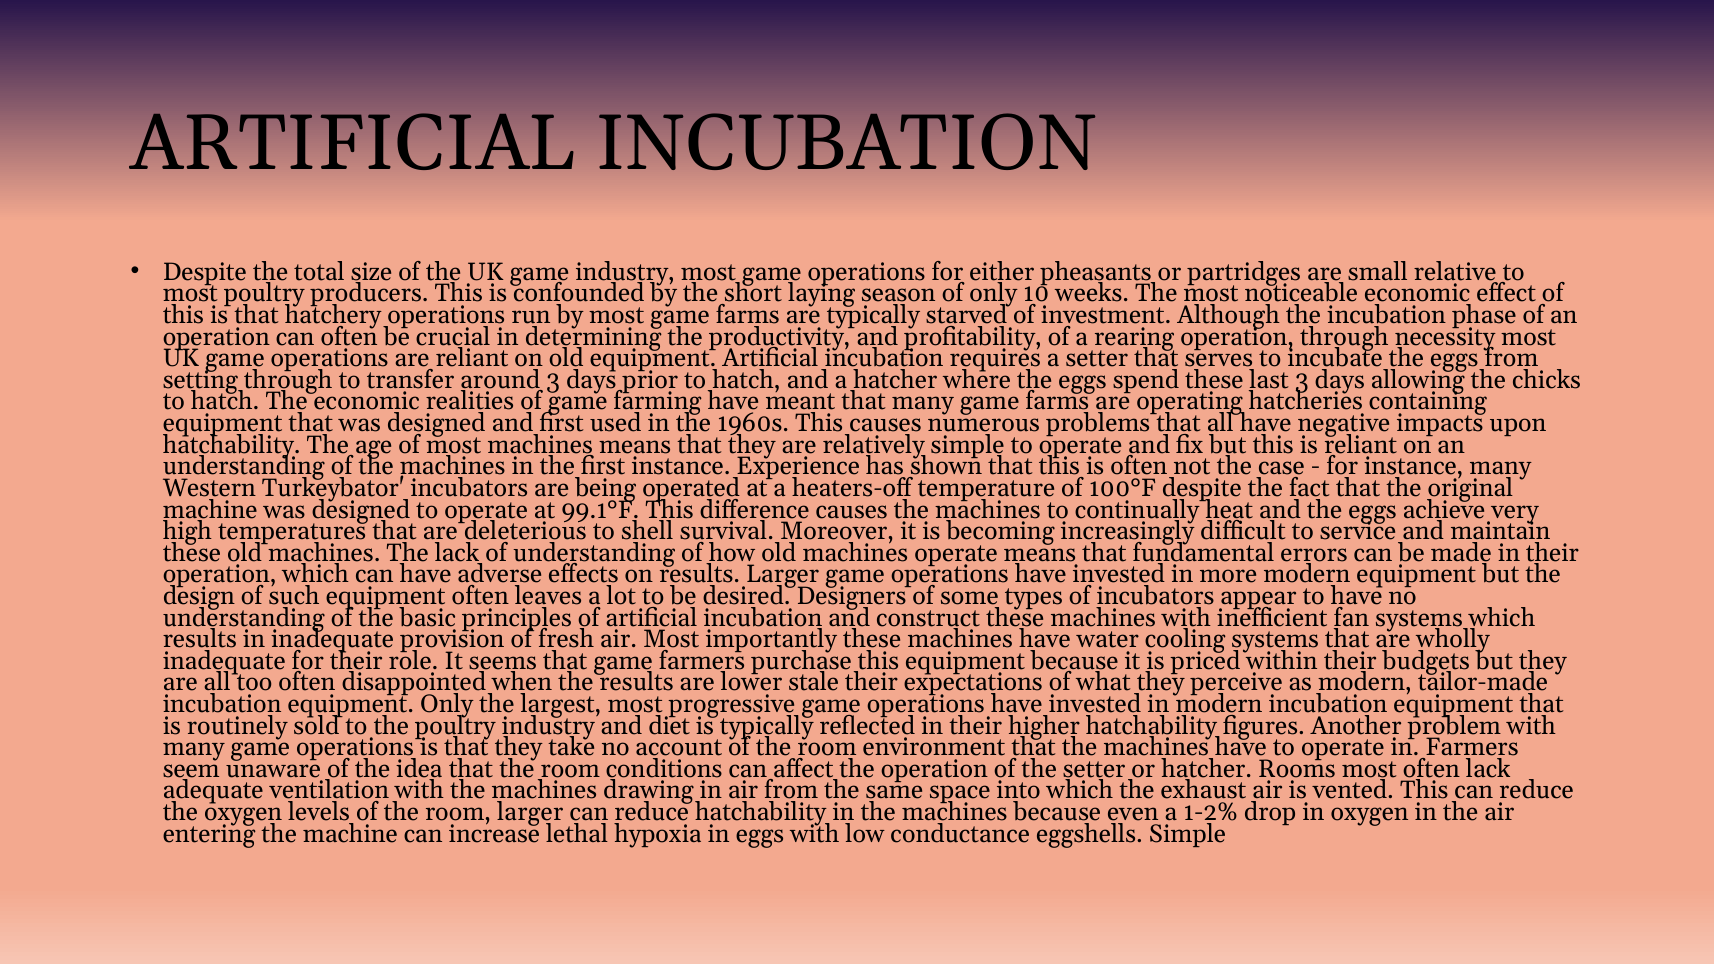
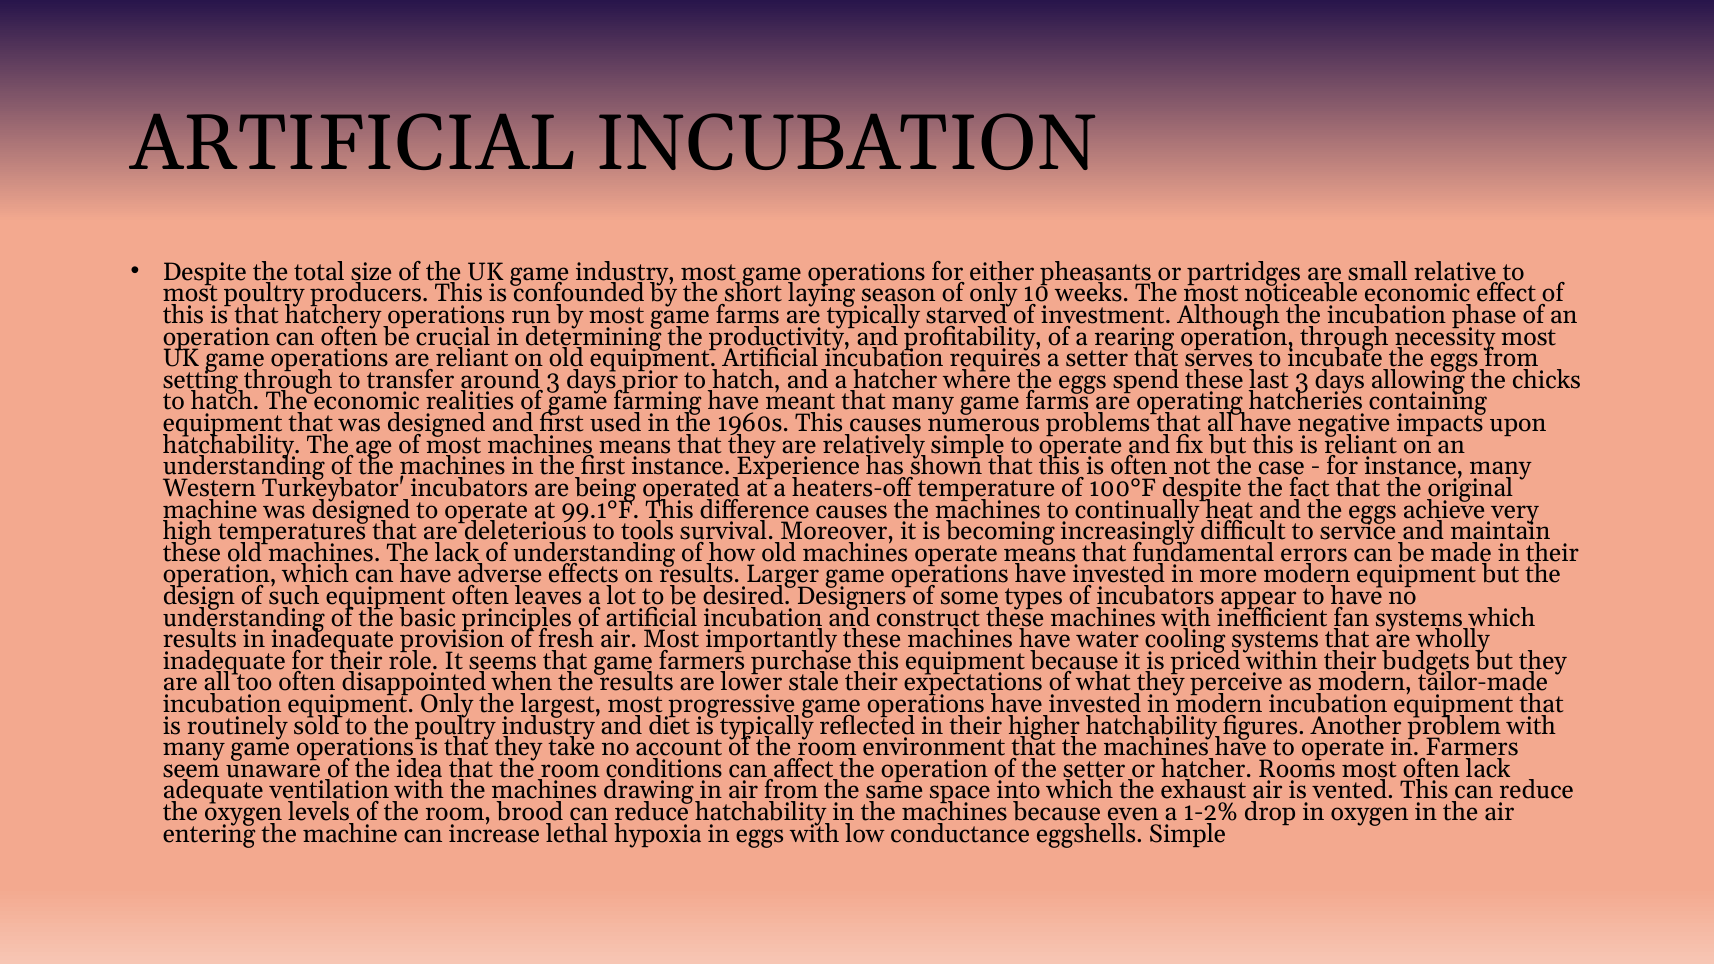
shell: shell -> tools (648, 531)
room larger: larger -> brood (530, 812)
